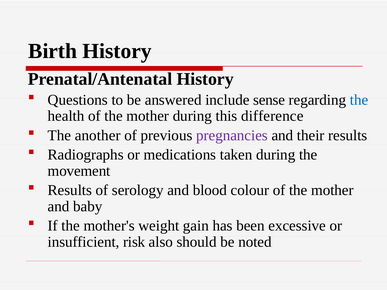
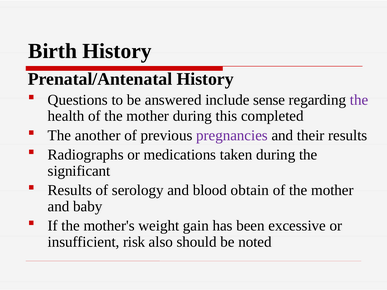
the colour: blue -> purple (359, 100)
difference: difference -> completed (272, 116)
movement: movement -> significant (79, 171)
colour: colour -> obtain (250, 190)
